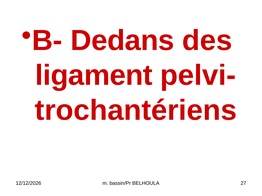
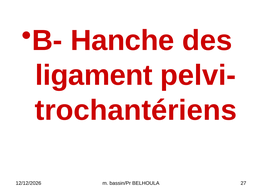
Dedans: Dedans -> Hanche (122, 41)
